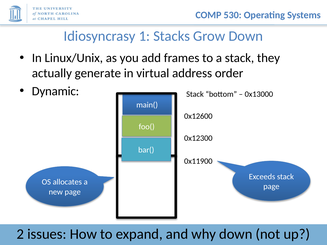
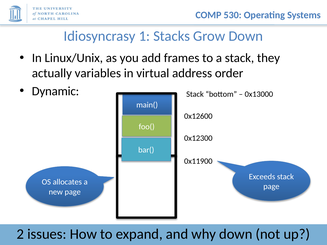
generate: generate -> variables (98, 73)
